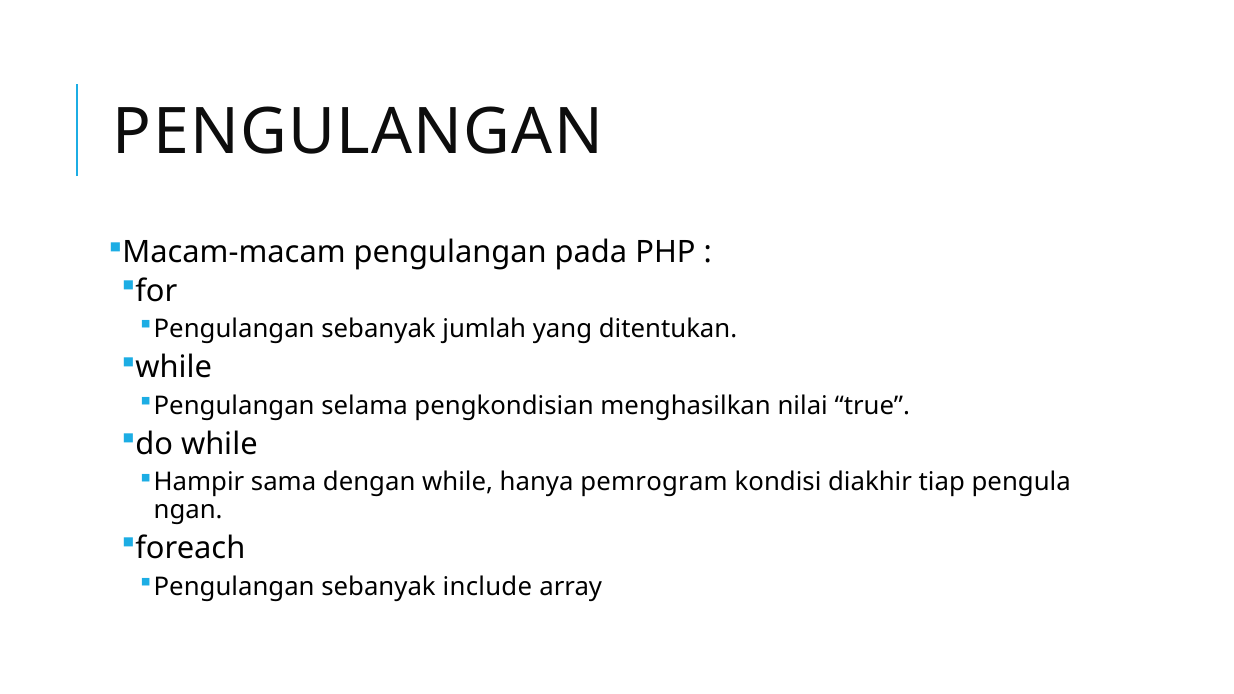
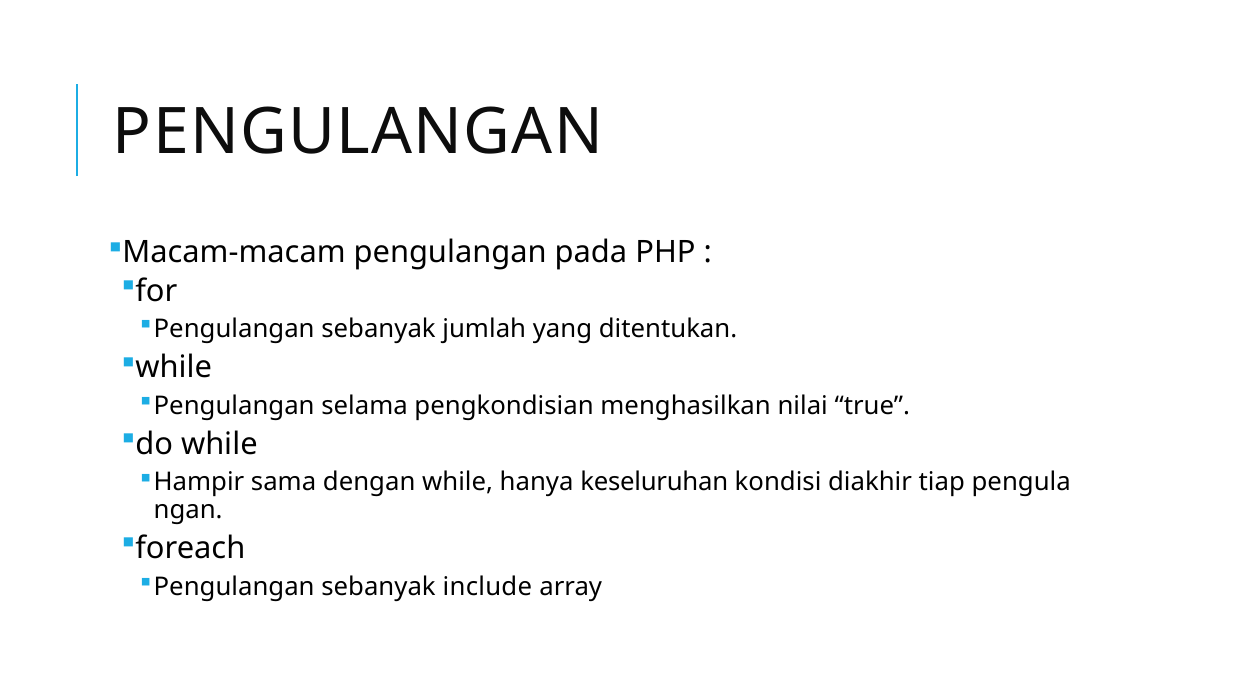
pemrogram: pemrogram -> keseluruhan (654, 482)
